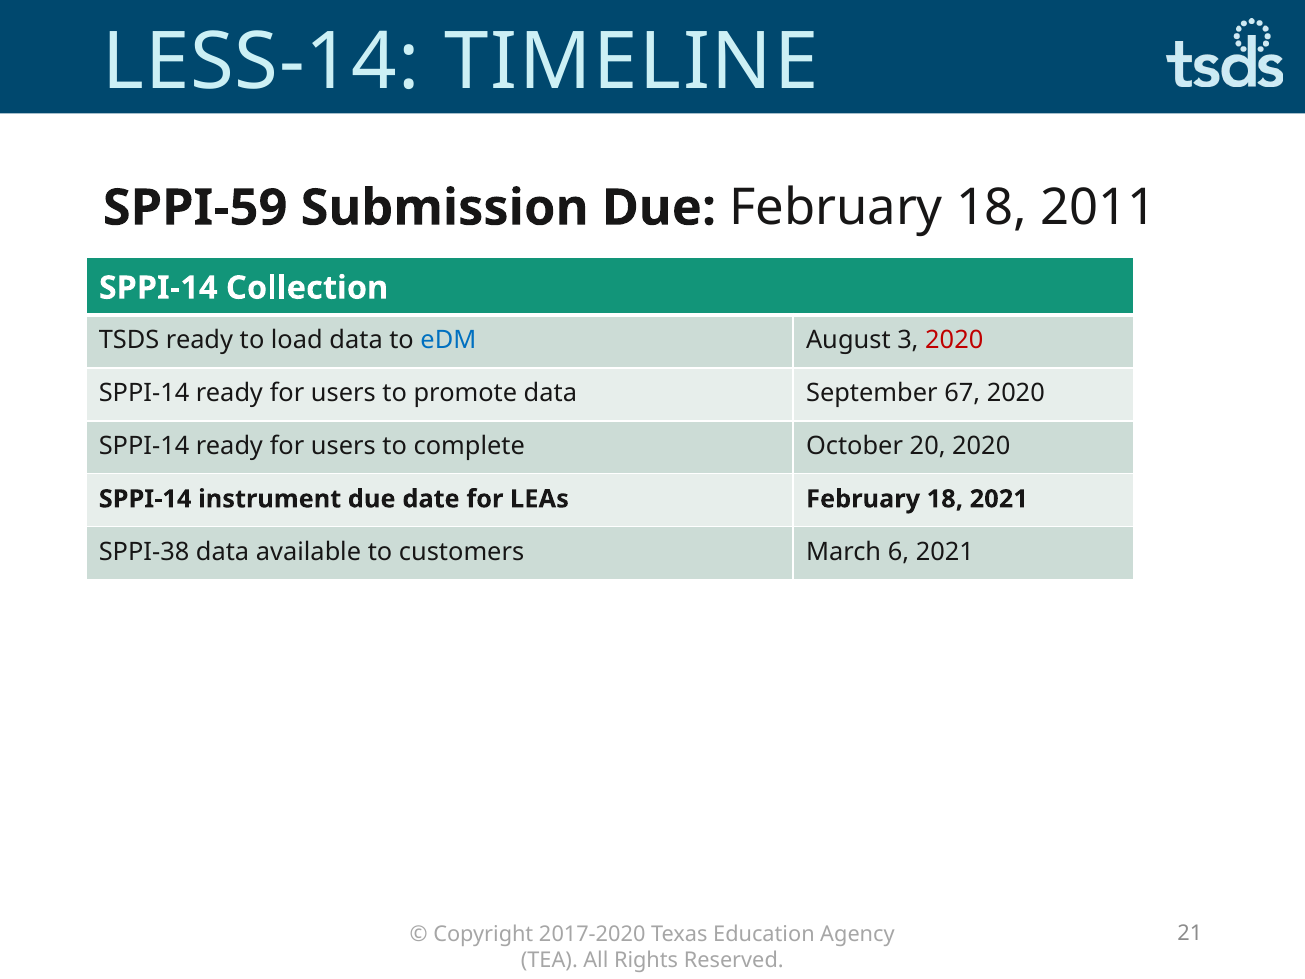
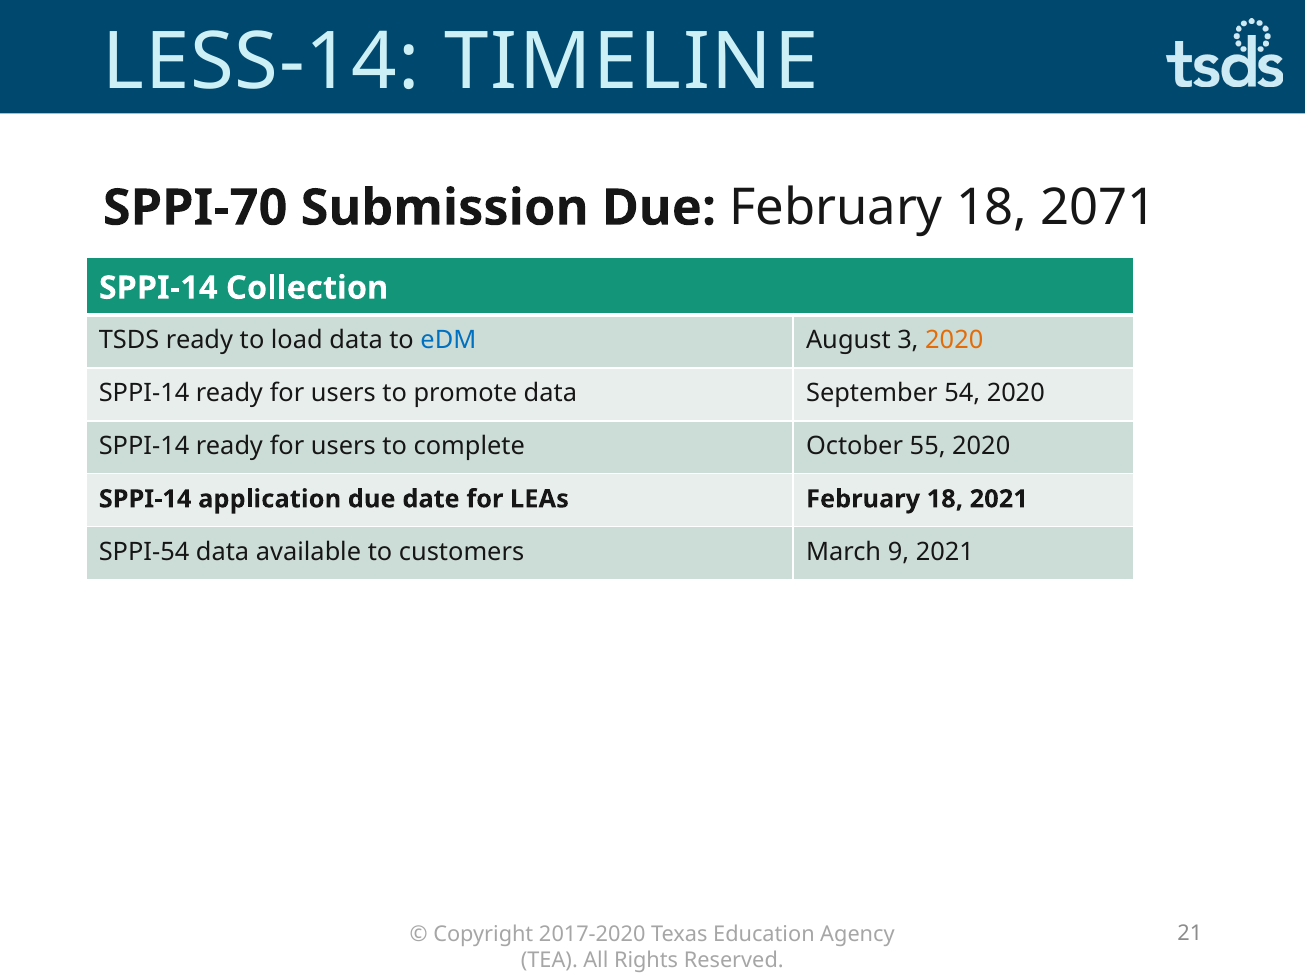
SPPI-59: SPPI-59 -> SPPI-70 (195, 208)
2011: 2011 -> 2071 (1099, 208)
2020 colour: red -> orange (954, 340)
67: 67 -> 54 (962, 393)
20: 20 -> 55 (928, 446)
instrument: instrument -> application (270, 499)
SPPI-38: SPPI-38 -> SPPI-54 (144, 552)
6: 6 -> 9 (899, 552)
